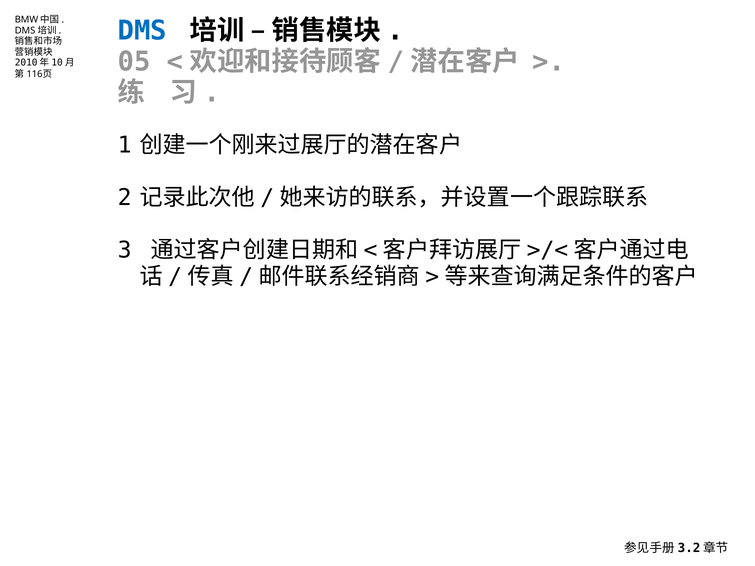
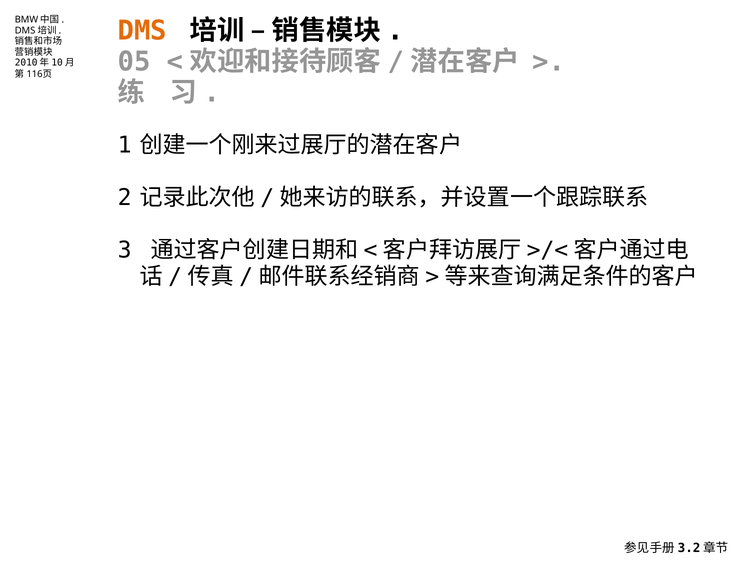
DMS colour: blue -> orange (142, 31)
